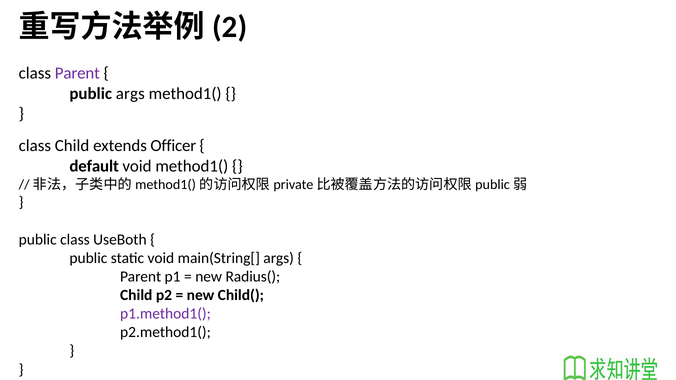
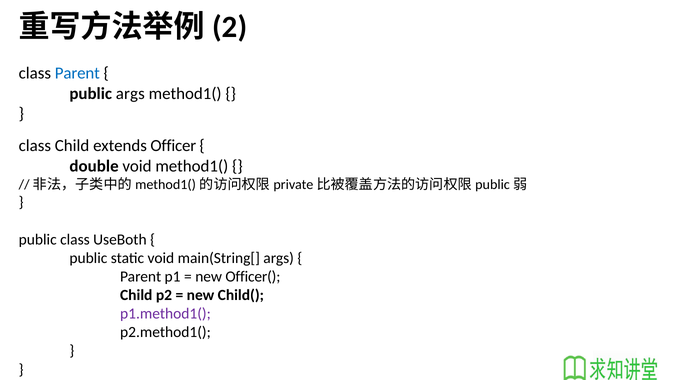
Parent colour: purple -> blue (77, 73)
default: default -> double (94, 166)
Radius(: Radius( -> Officer( (253, 277)
